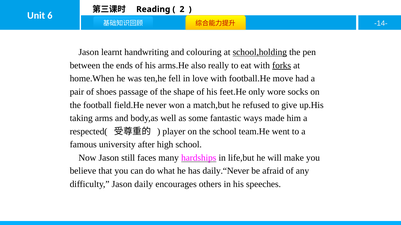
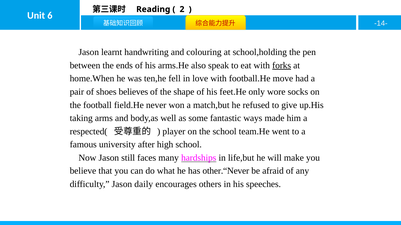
school,holding underline: present -> none (260, 52)
really: really -> speak (219, 66)
passage: passage -> believes (133, 92)
daily.“Never: daily.“Never -> other.“Never (226, 171)
